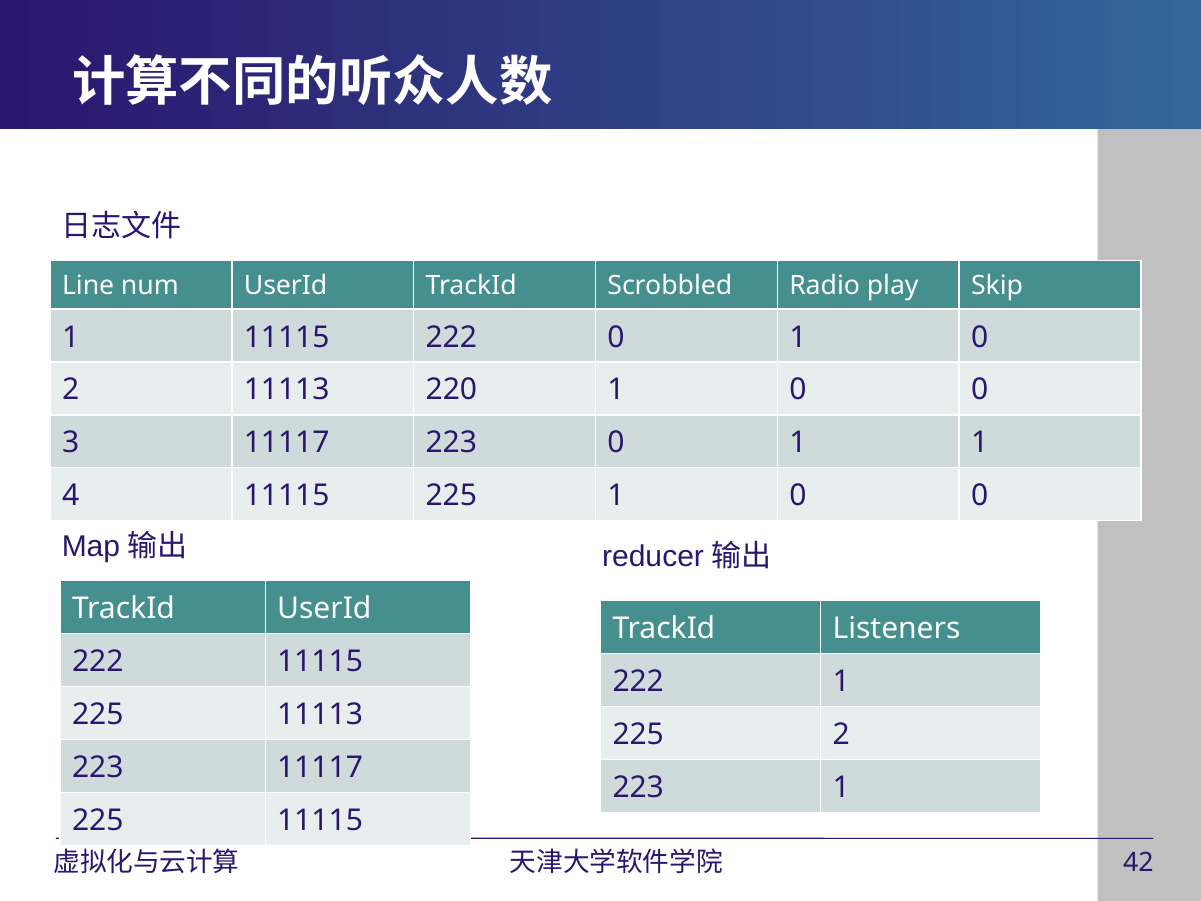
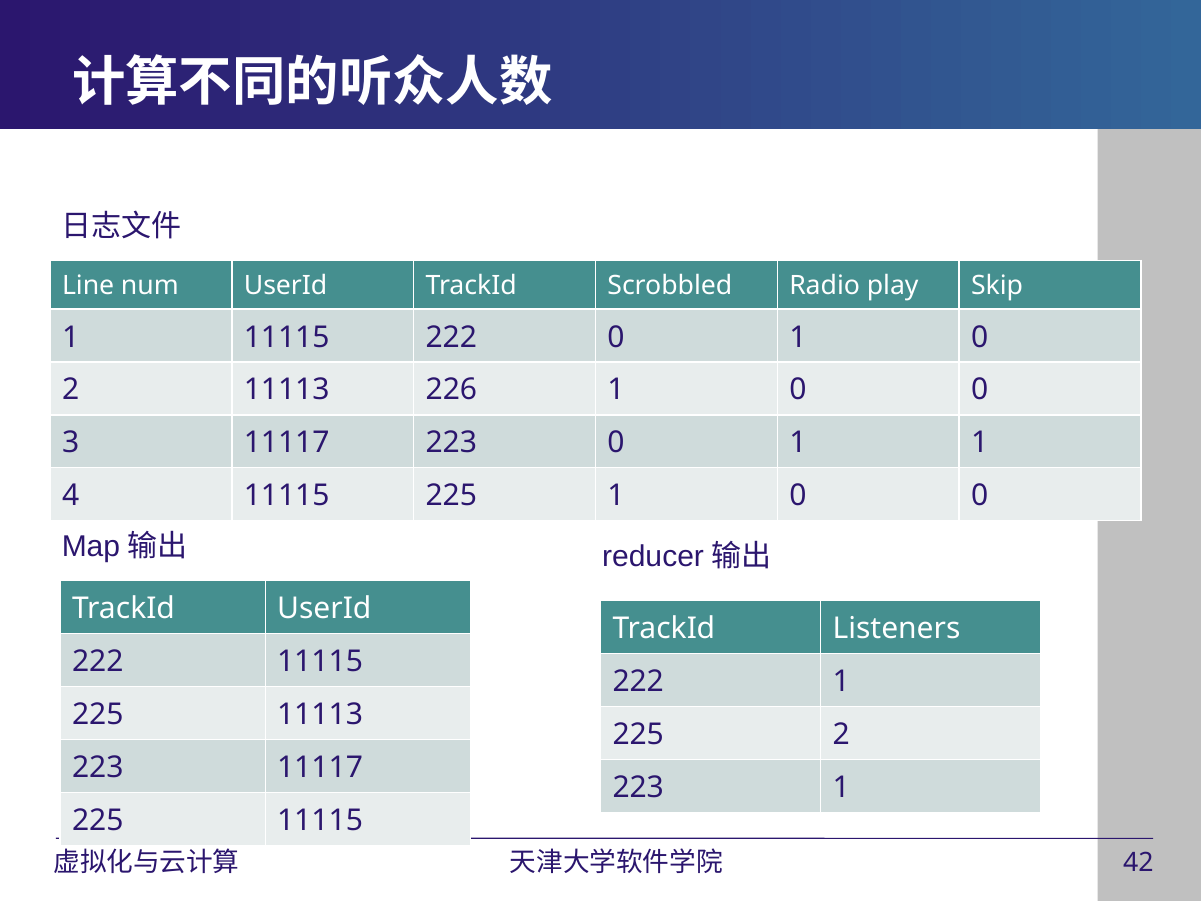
220: 220 -> 226 (451, 390)
